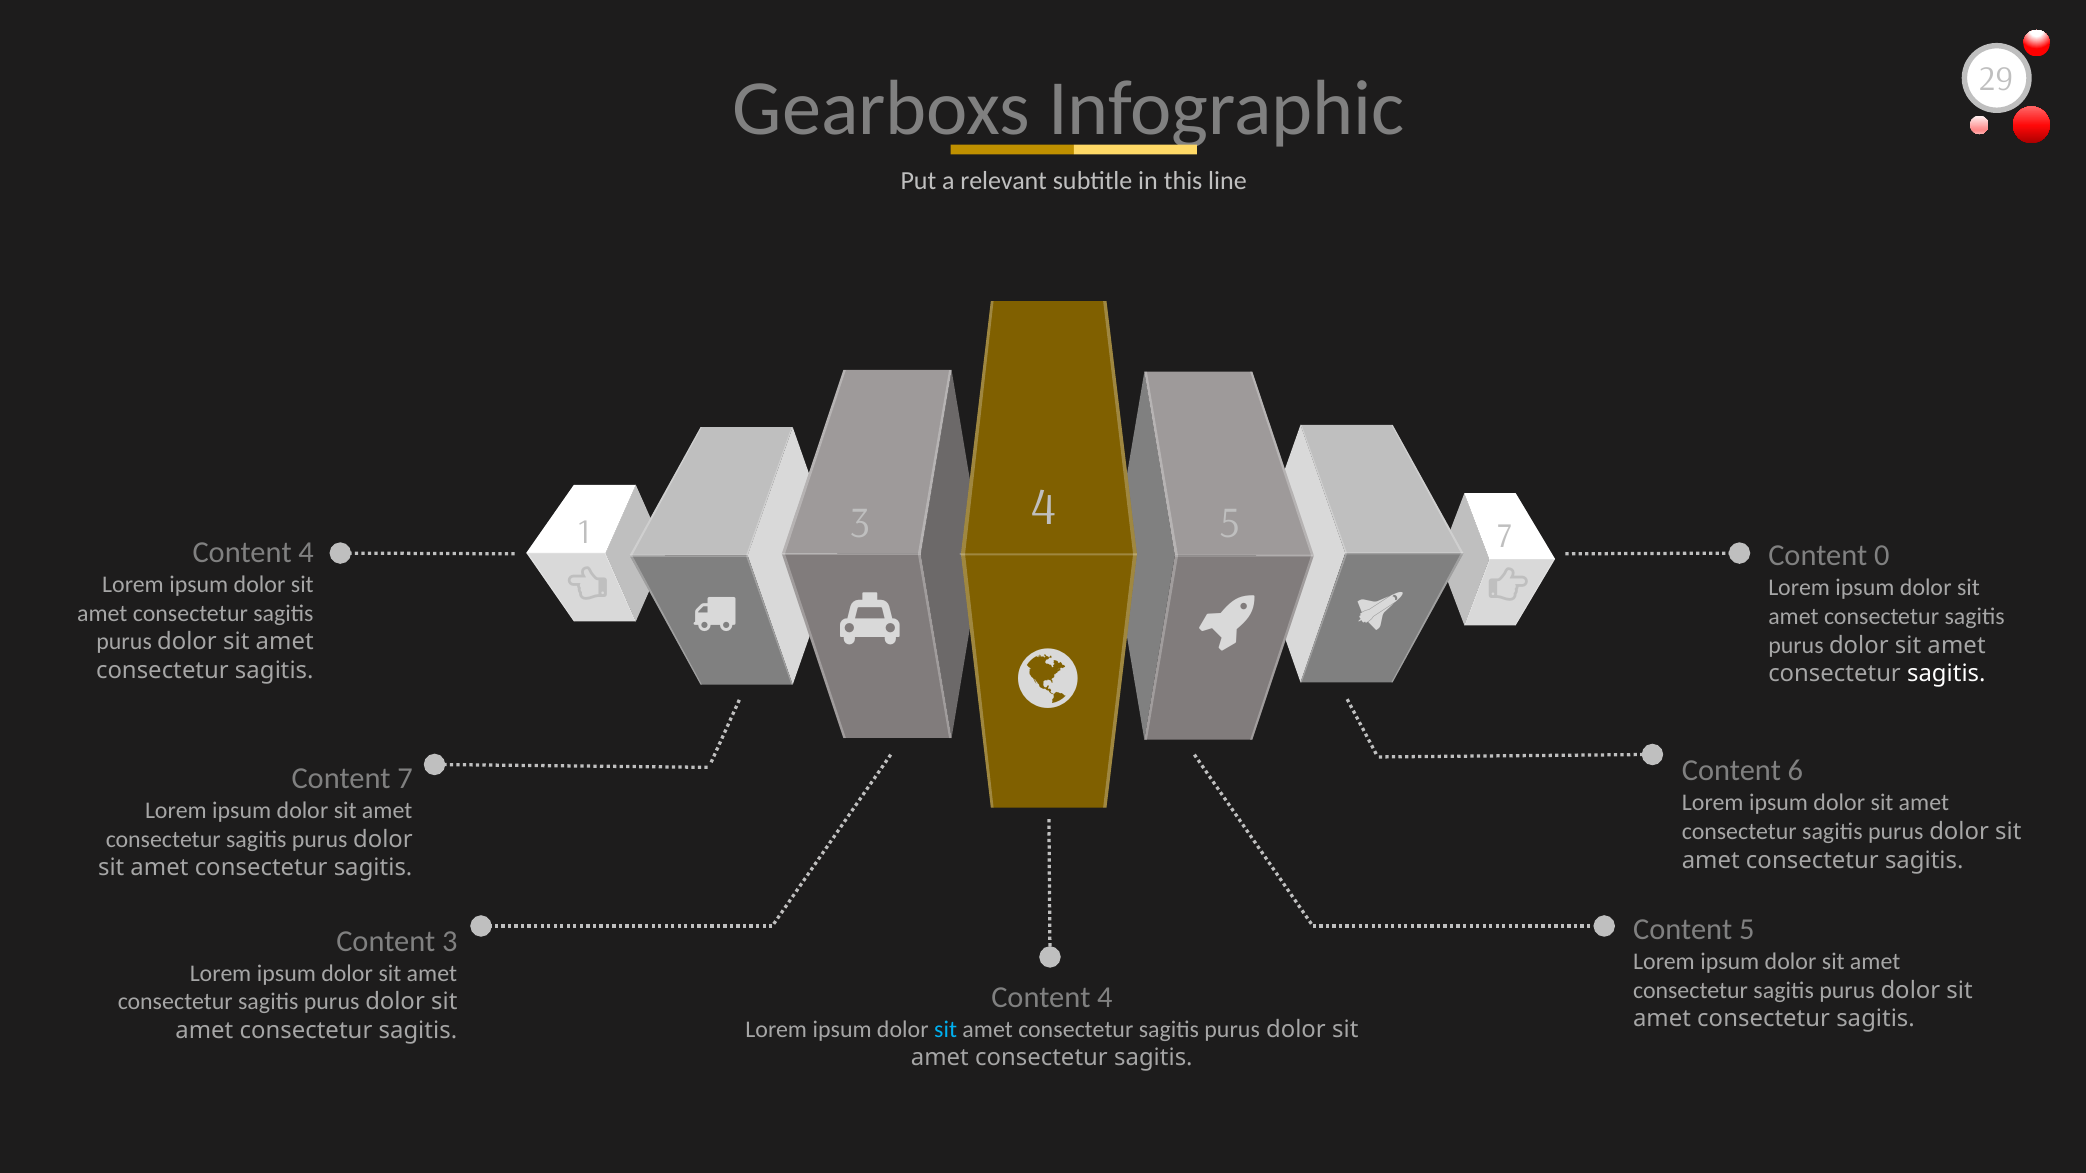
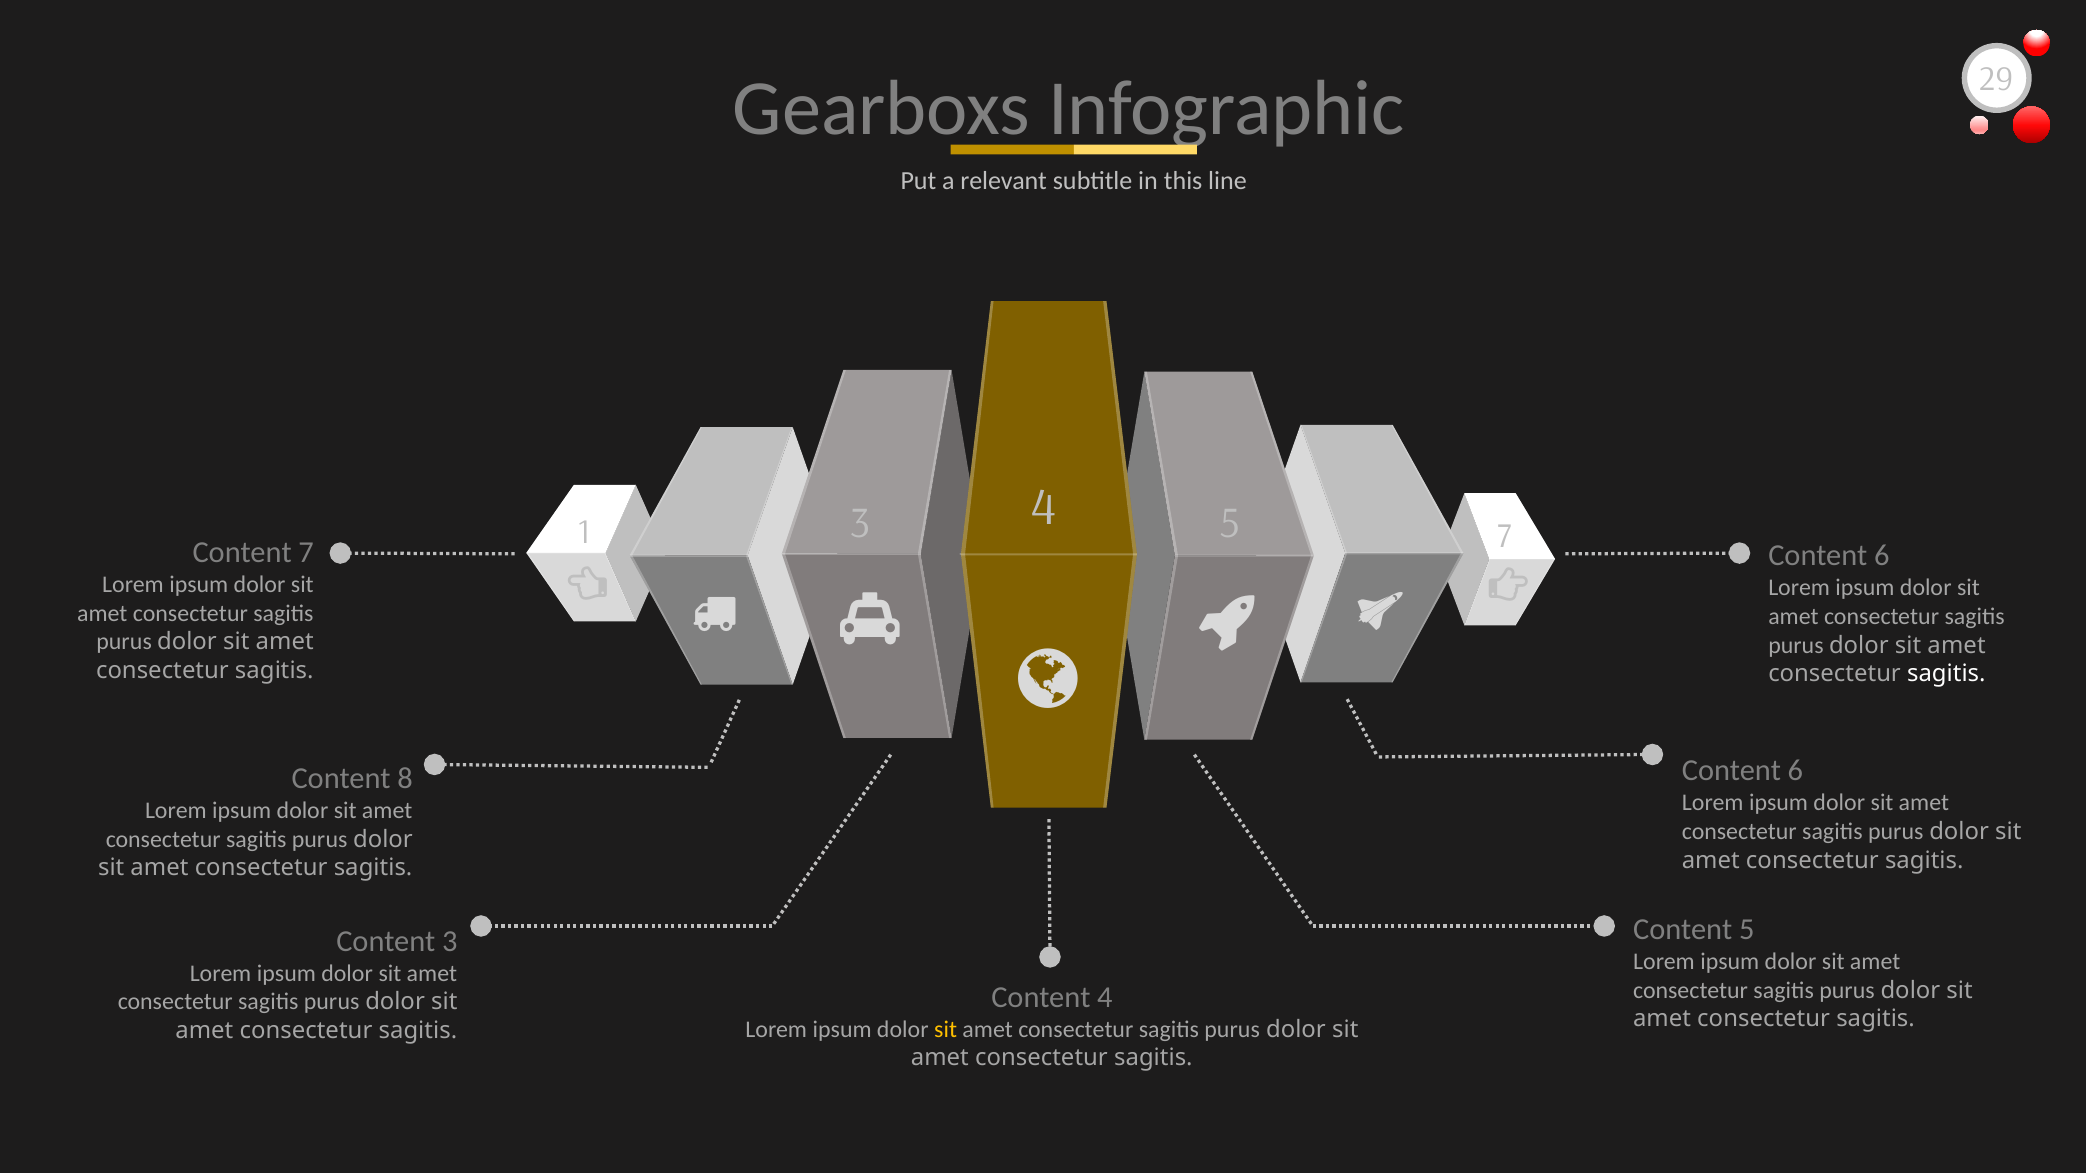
4: 4 -> 7 (306, 552)
0: 0 -> 6 (1882, 556)
Content 7: 7 -> 8 (405, 778)
sit colour: light blue -> yellow (946, 1030)
